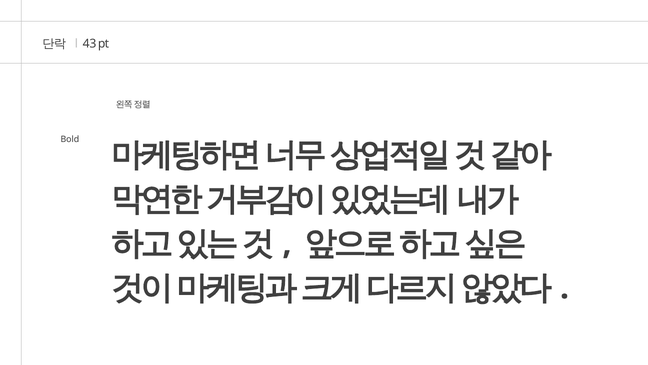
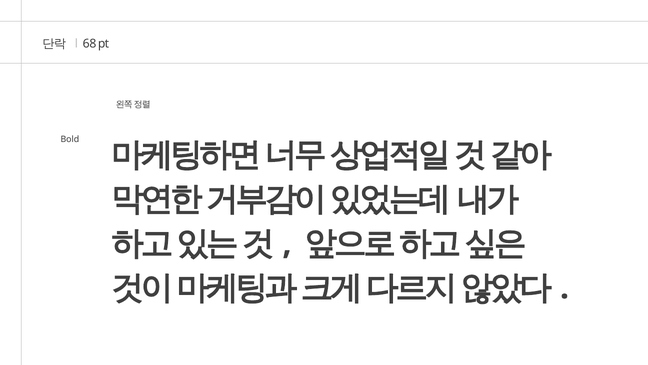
43: 43 -> 68 (90, 44)
